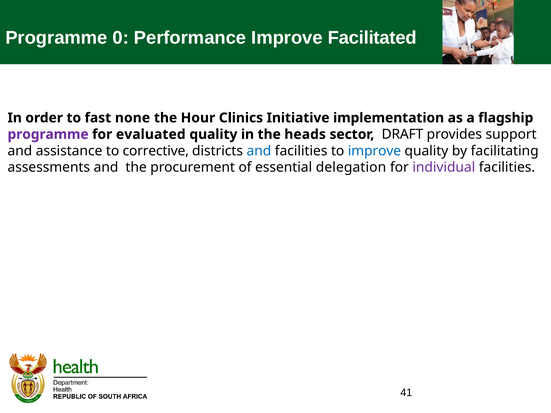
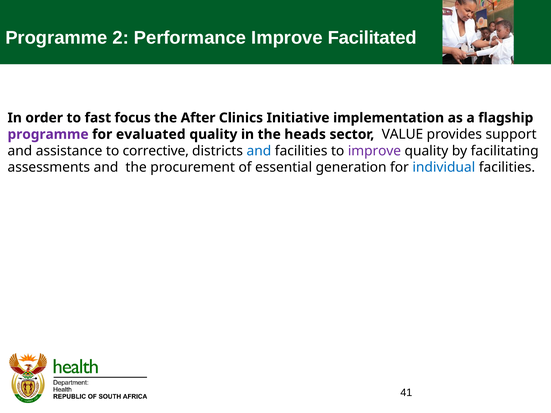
0: 0 -> 2 (121, 38)
none: none -> focus (133, 118)
Hour: Hour -> After (198, 118)
DRAFT: DRAFT -> VALUE (402, 134)
improve colour: blue -> purple (374, 151)
delegation: delegation -> generation (351, 168)
individual colour: purple -> blue (444, 168)
